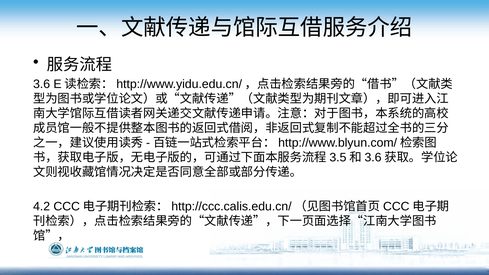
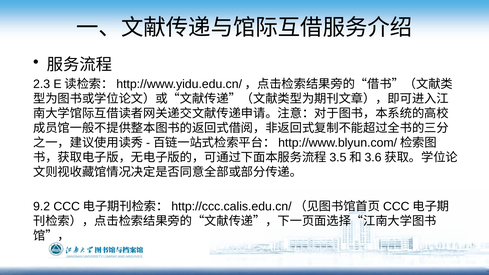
3.6: 3.6 -> 2.3 (42, 84)
4.2: 4.2 -> 9.2 (42, 206)
